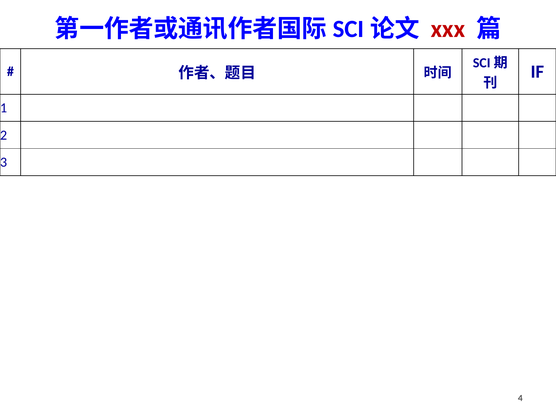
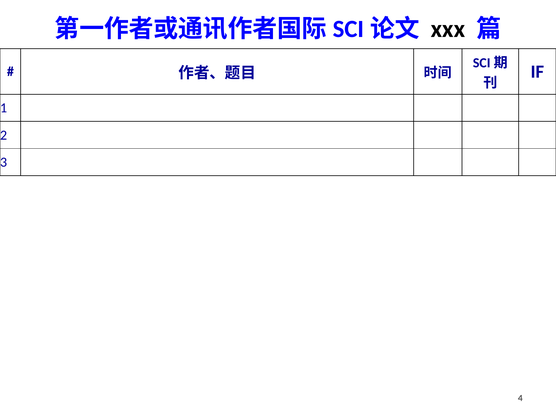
xxx colour: red -> black (448, 29)
